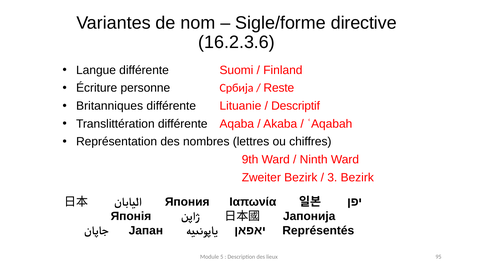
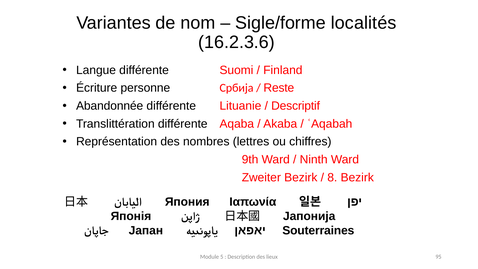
directive: directive -> localités (364, 23)
Britanniques: Britanniques -> Abandonnée (110, 106)
3: 3 -> 8 (332, 177)
Représentés: Représentés -> Souterraines (318, 230)
